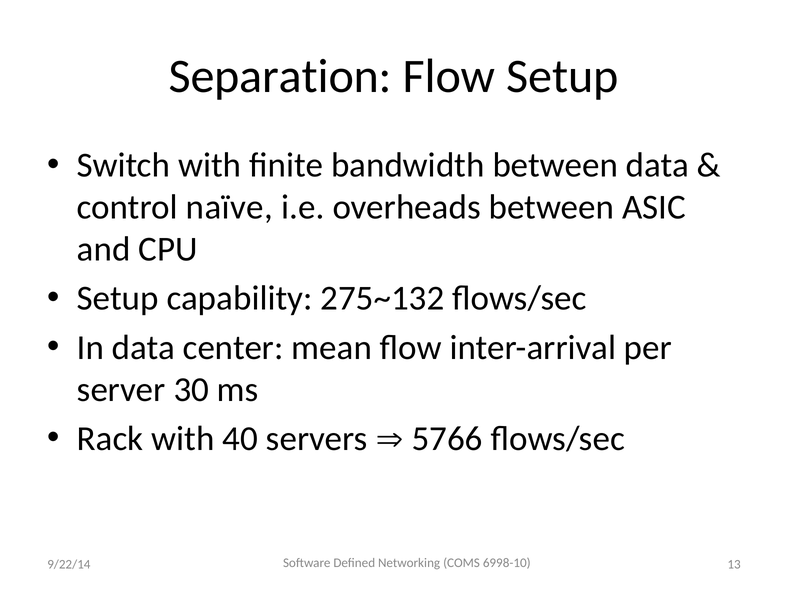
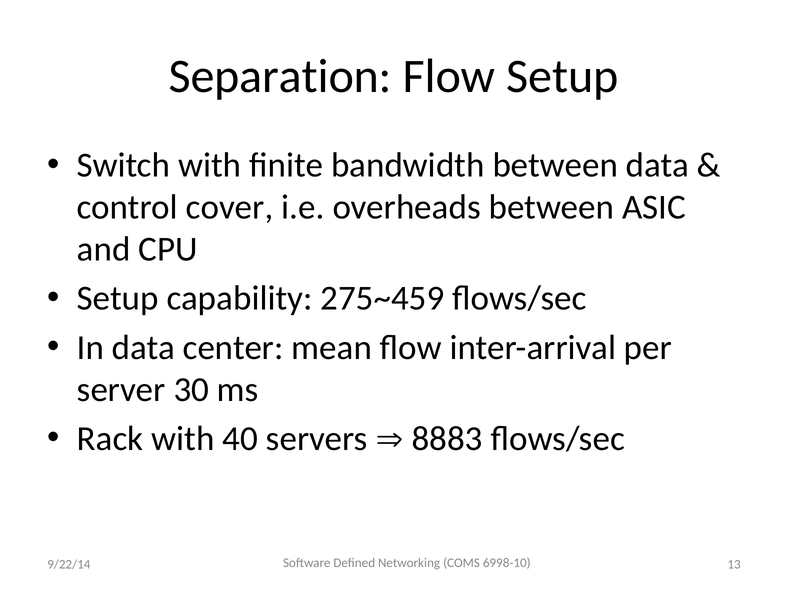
naïve: naïve -> cover (230, 207)
275~132: 275~132 -> 275~459 (382, 298)
5766: 5766 -> 8883 (447, 439)
